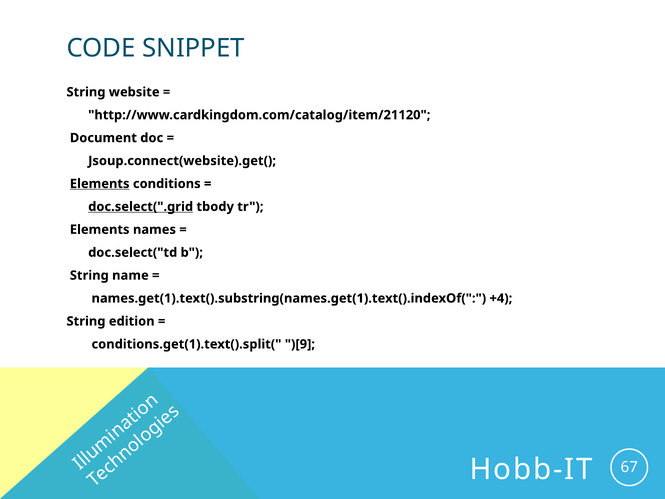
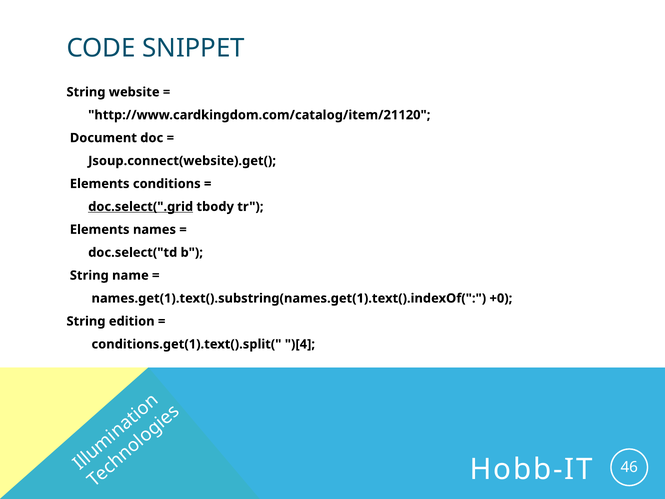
Elements underline: present -> none (100, 184)
+4: +4 -> +0 (501, 298)
)[9: )[9 -> )[4 (300, 344)
67: 67 -> 46 (629, 467)
